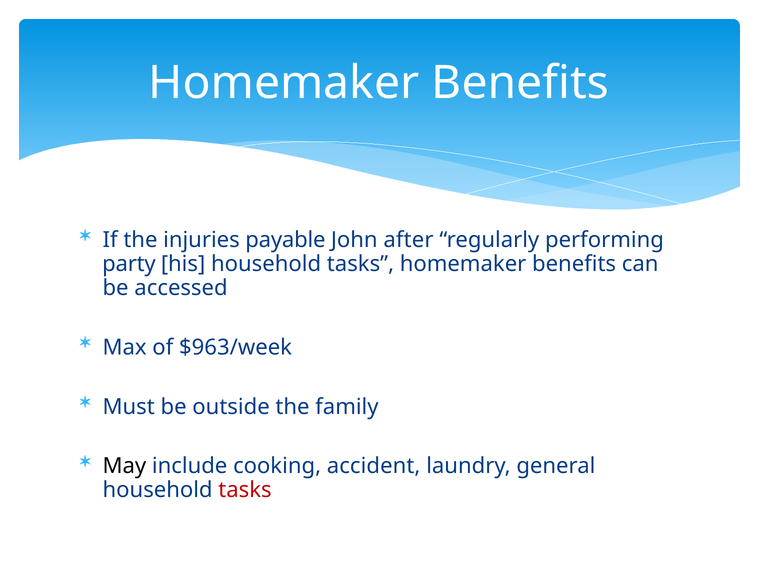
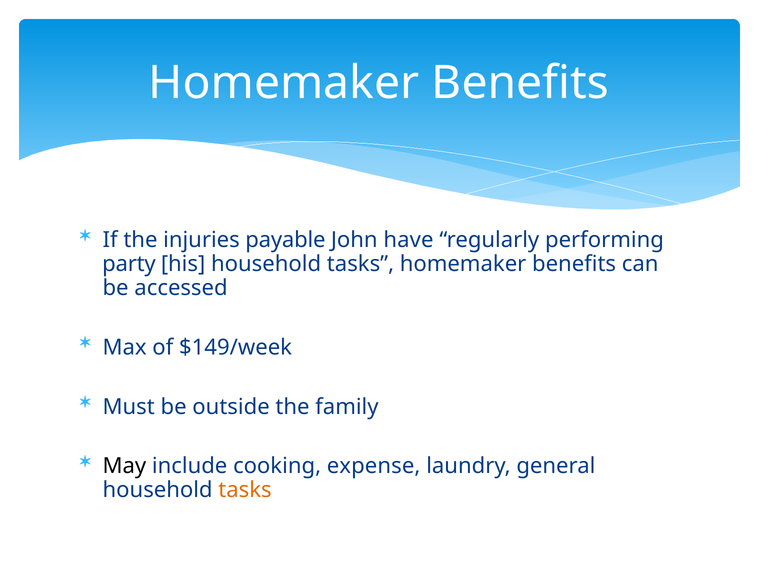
after: after -> have (408, 240)
$963/week: $963/week -> $149/week (236, 348)
accident: accident -> expense (374, 467)
tasks colour: red -> orange (245, 490)
